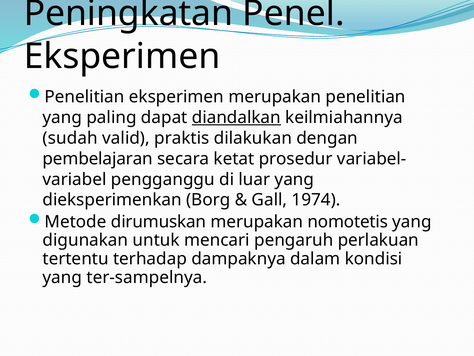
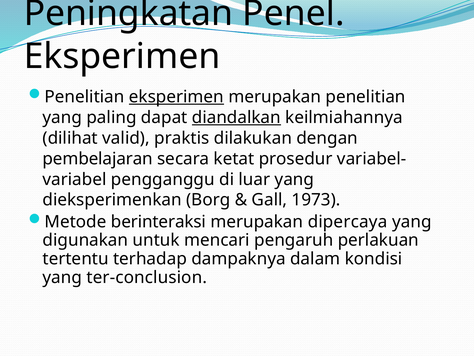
eksperimen underline: none -> present (176, 97)
sudah: sudah -> dilihat (70, 138)
1974: 1974 -> 1973 (316, 200)
dirumuskan: dirumuskan -> berinteraksi (159, 221)
nomotetis: nomotetis -> dipercaya (348, 221)
ter-sampelnya: ter-sampelnya -> ter-conclusion (147, 277)
